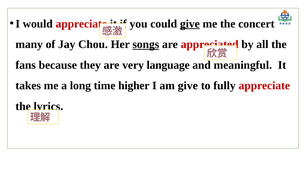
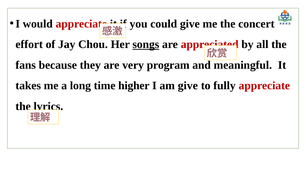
give underline: present -> none (190, 24)
many: many -> effort (29, 44)
language: language -> program (168, 65)
